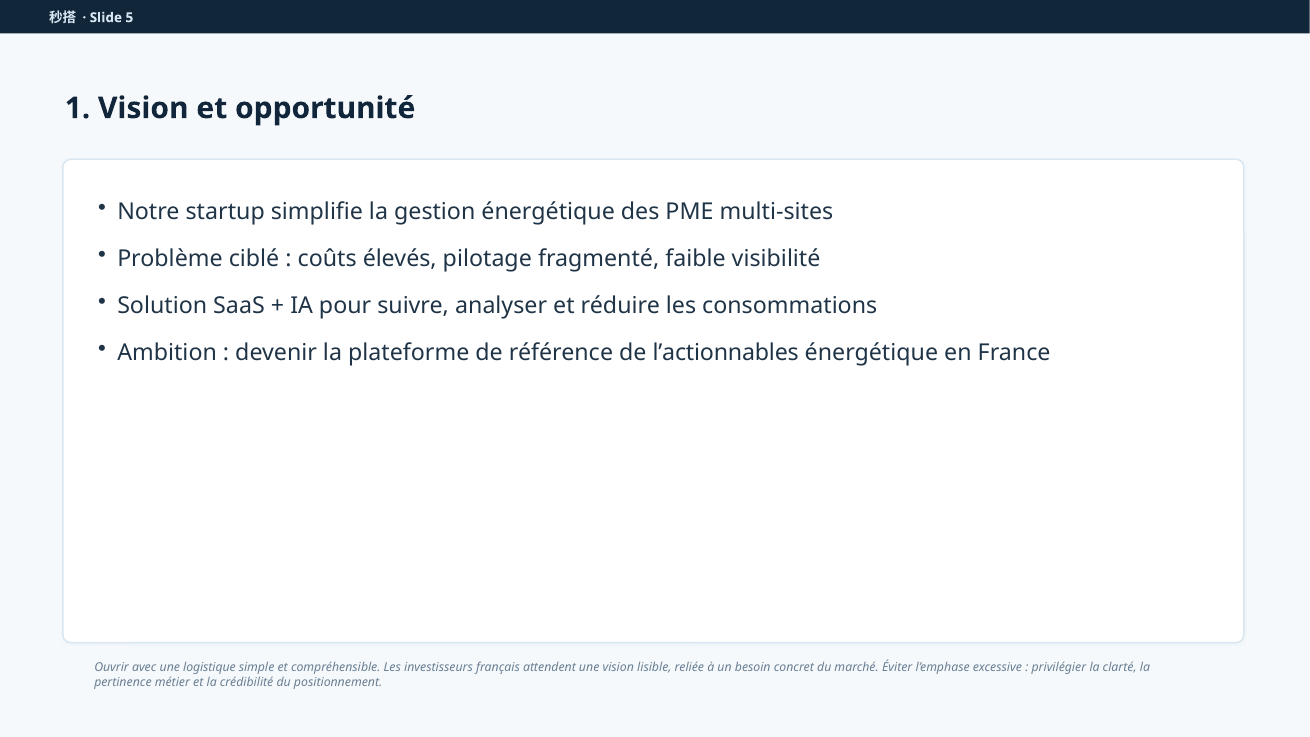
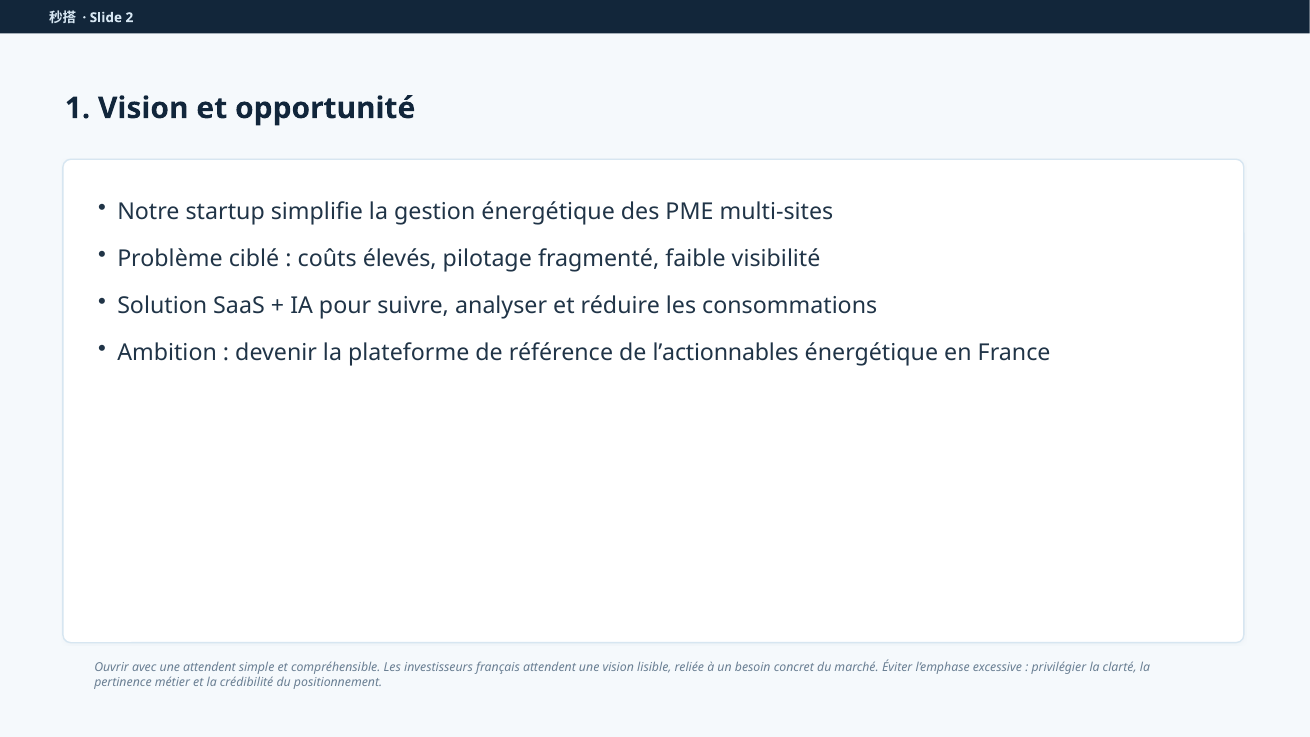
5: 5 -> 2 (129, 18)
une logistique: logistique -> attendent (209, 667)
